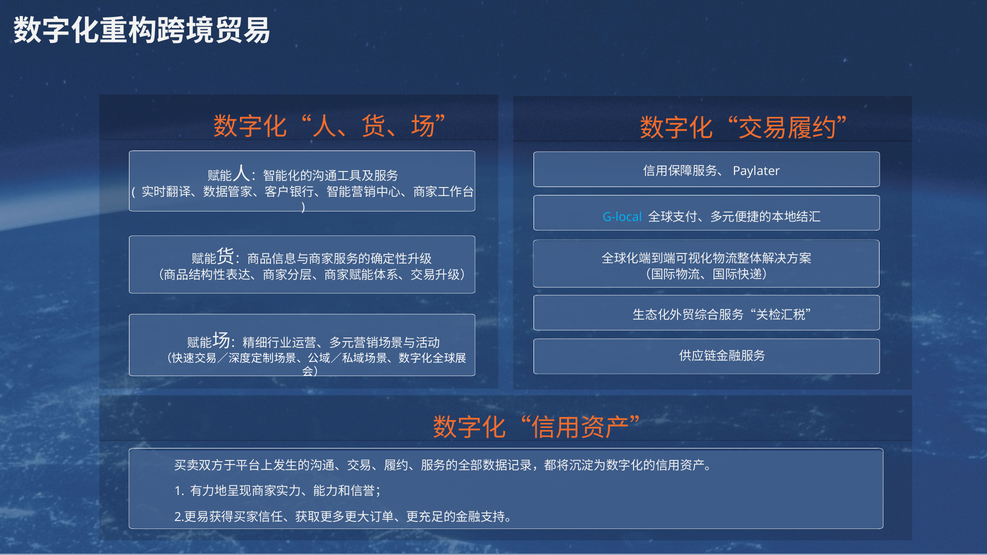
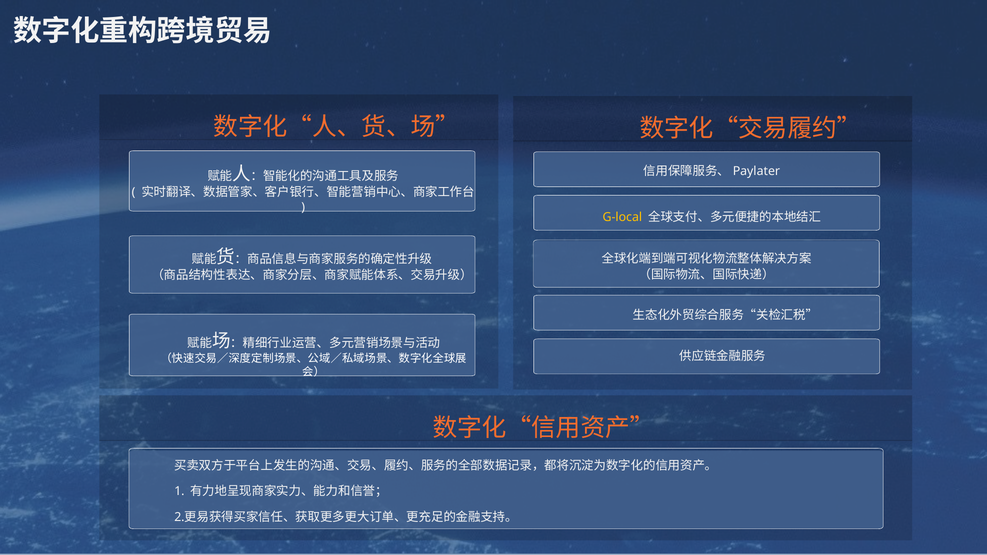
G-local colour: light blue -> yellow (622, 217)
